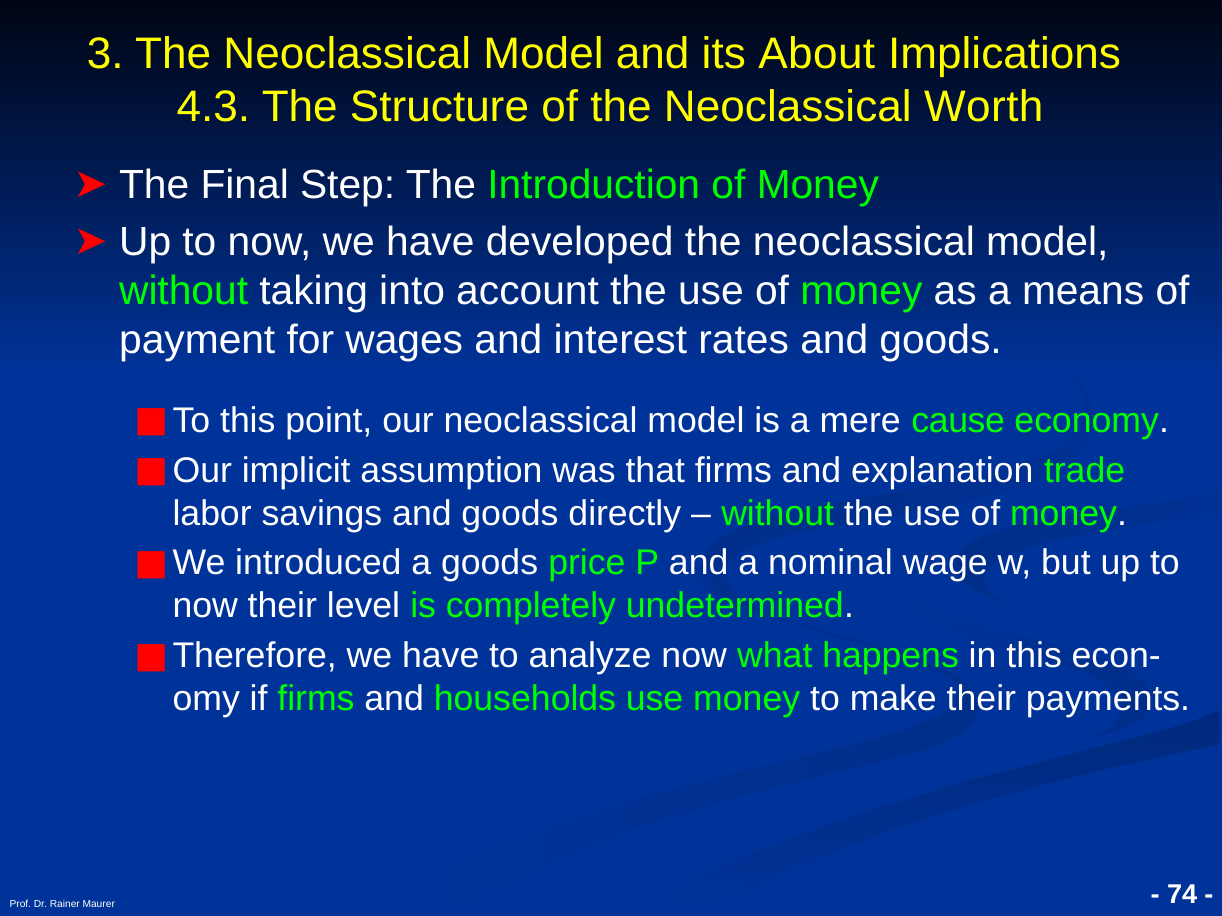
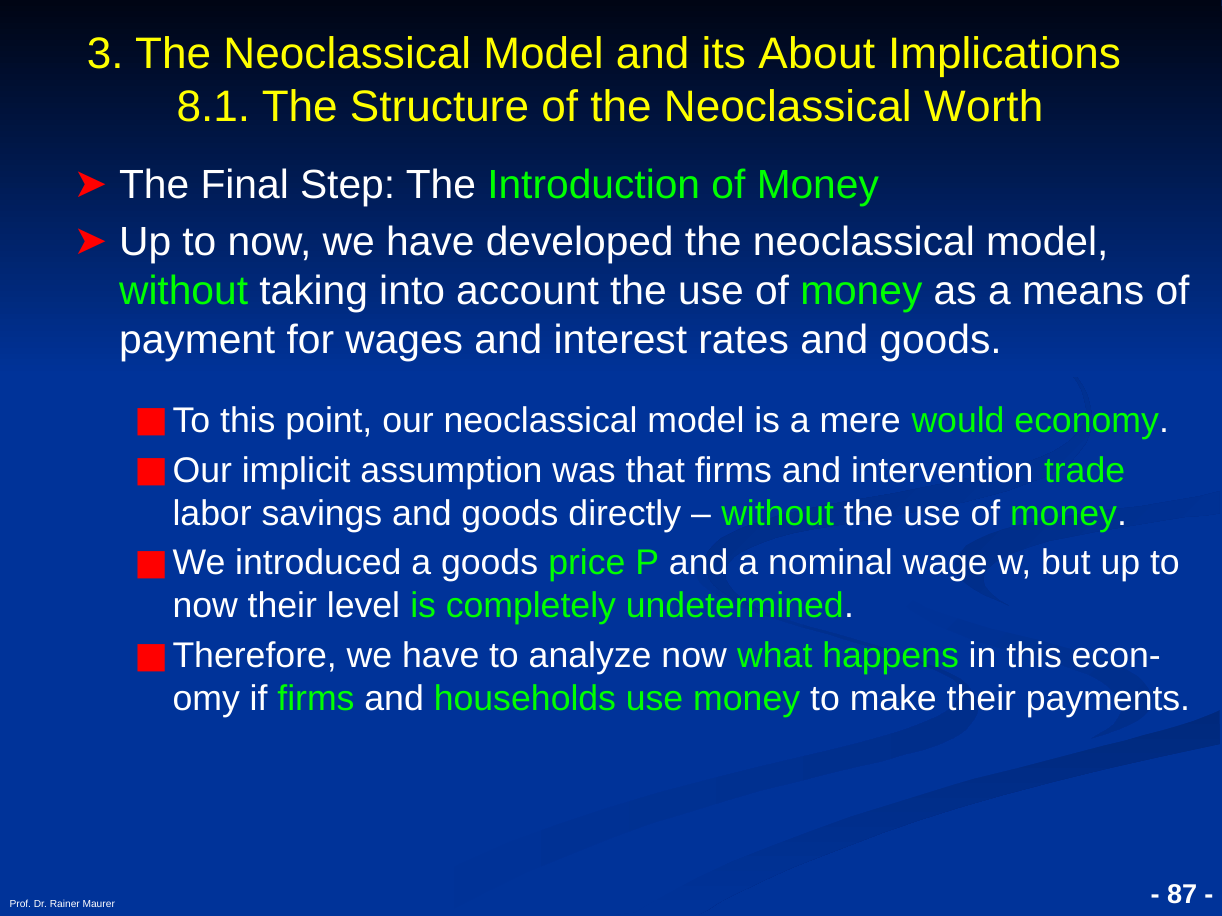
4.3: 4.3 -> 8.1 (213, 107)
cause: cause -> would (958, 421)
explanation: explanation -> intervention (942, 471)
74: 74 -> 87 (1182, 895)
